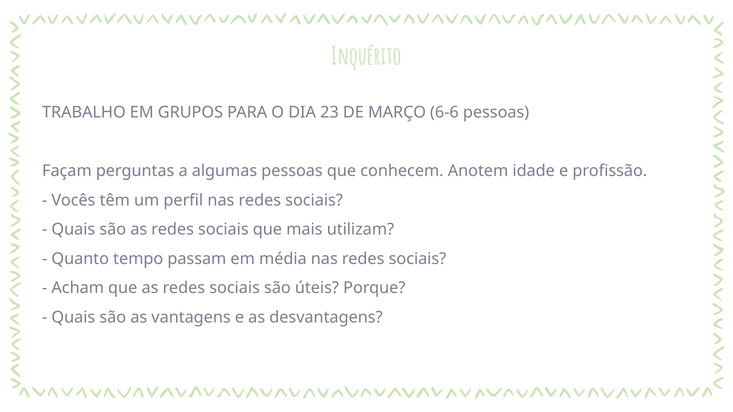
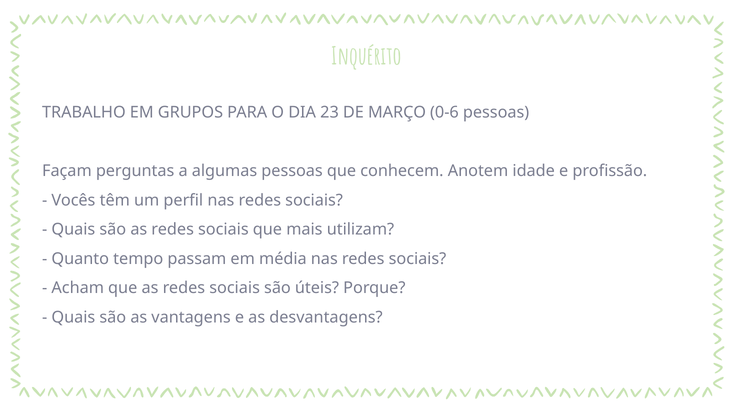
6-6: 6-6 -> 0-6 (444, 112)
